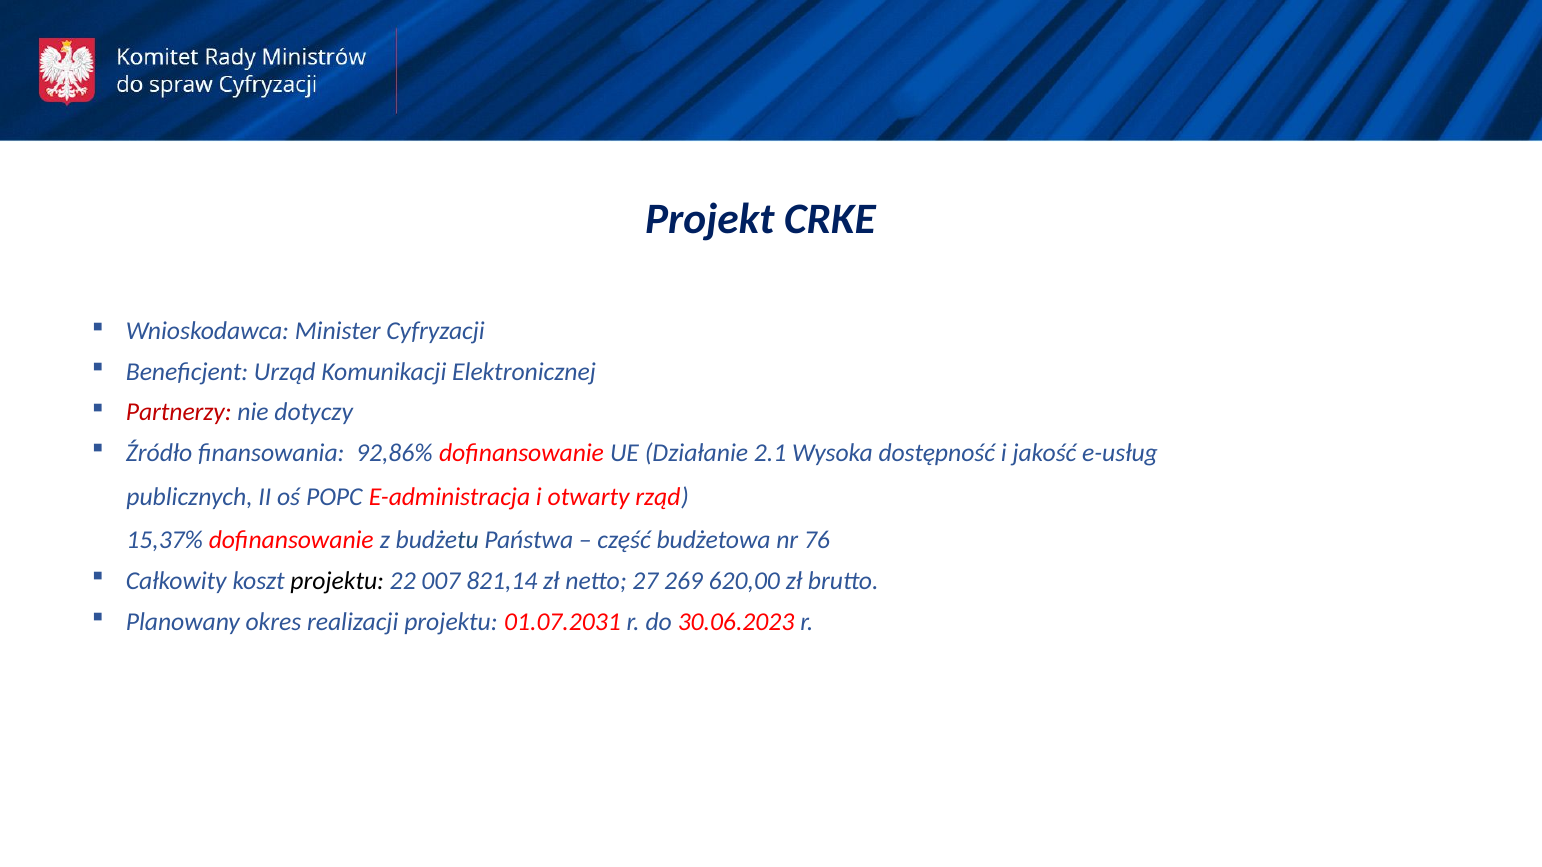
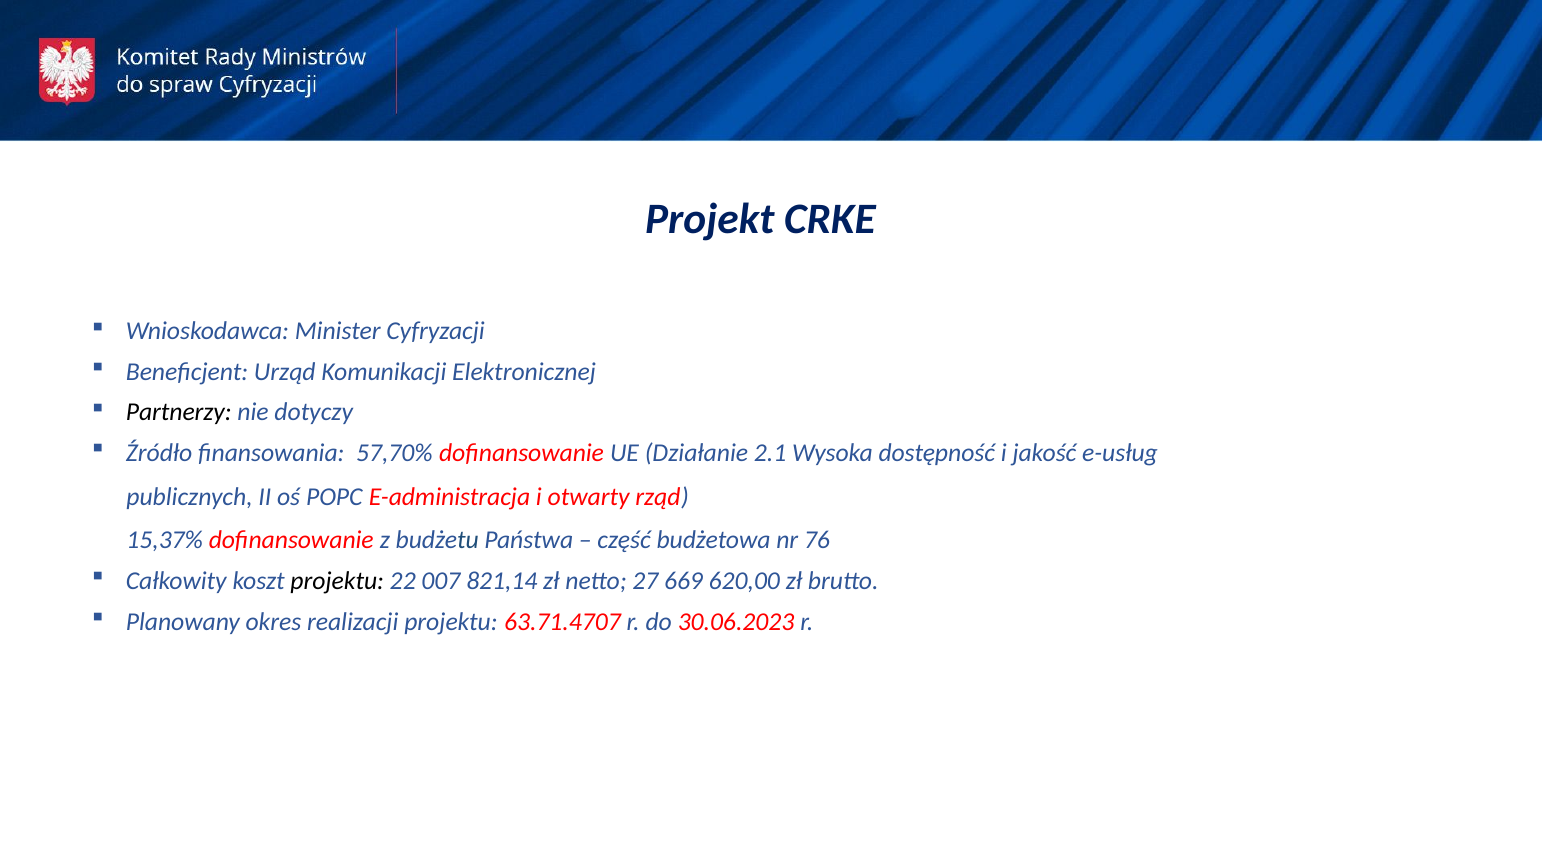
Partnerzy colour: red -> black (179, 413)
92,86%: 92,86% -> 57,70% (394, 453)
269: 269 -> 669 (684, 581)
01.07.2031: 01.07.2031 -> 63.71.4707 (562, 622)
